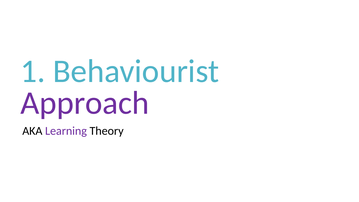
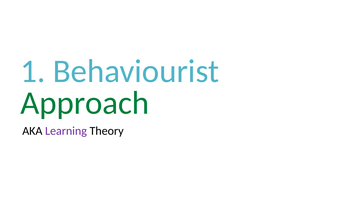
Approach colour: purple -> green (85, 103)
